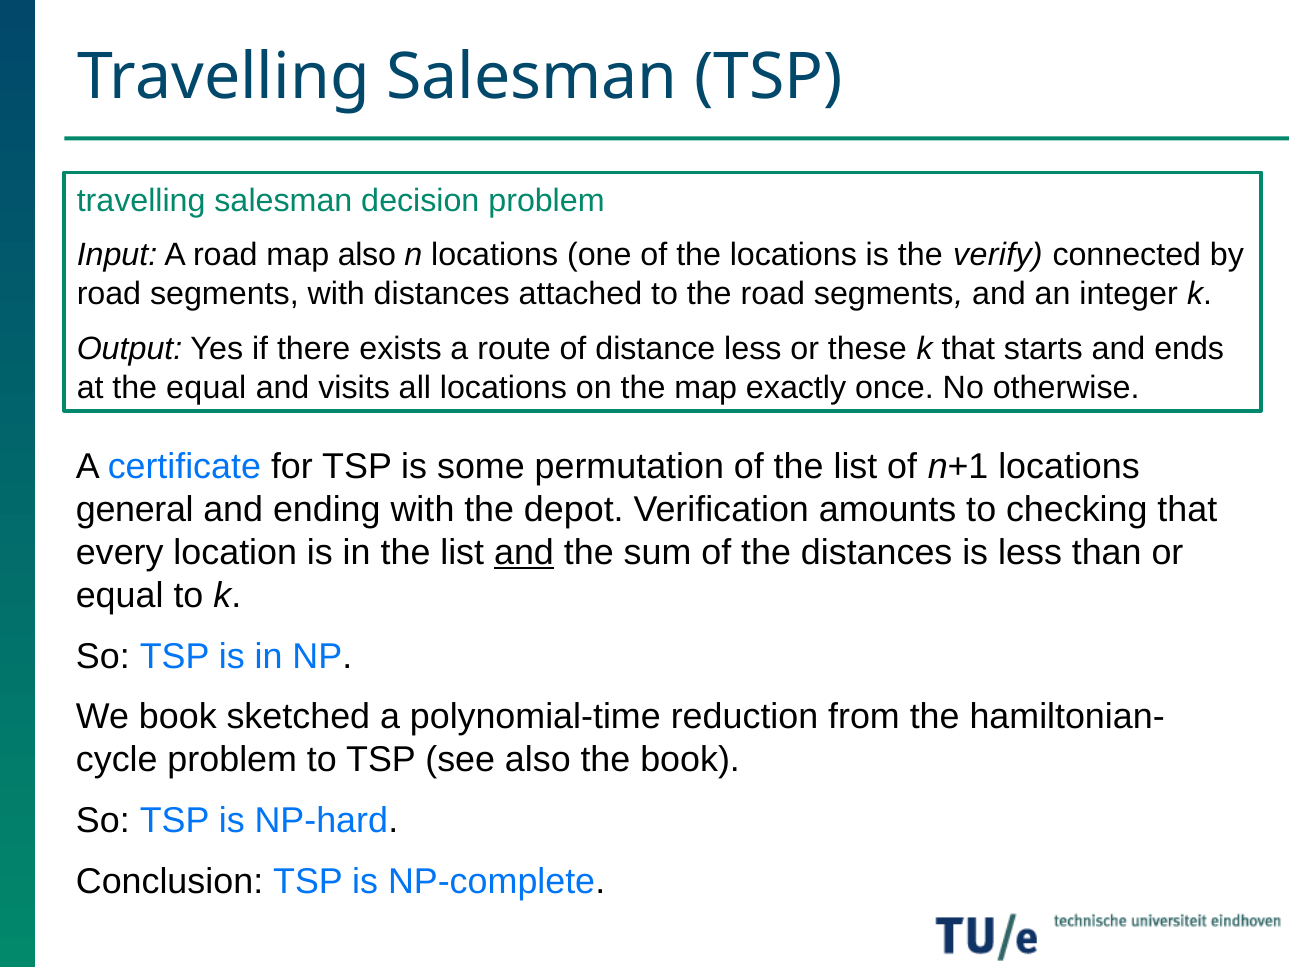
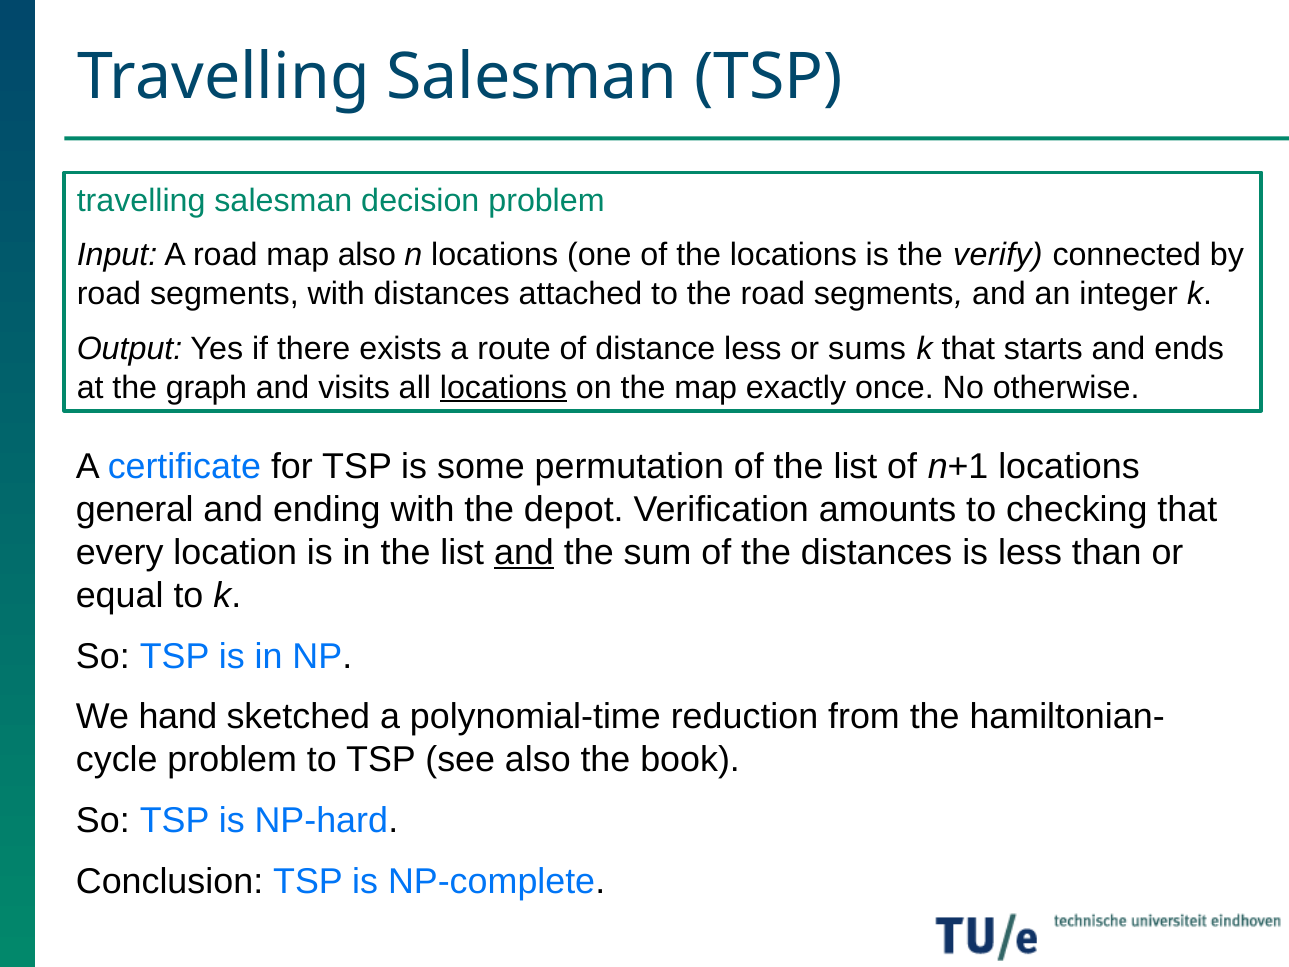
these: these -> sums (867, 349)
the equal: equal -> graph (207, 387)
locations underline: none -> present (503, 387)
We book: book -> hand (178, 717)
